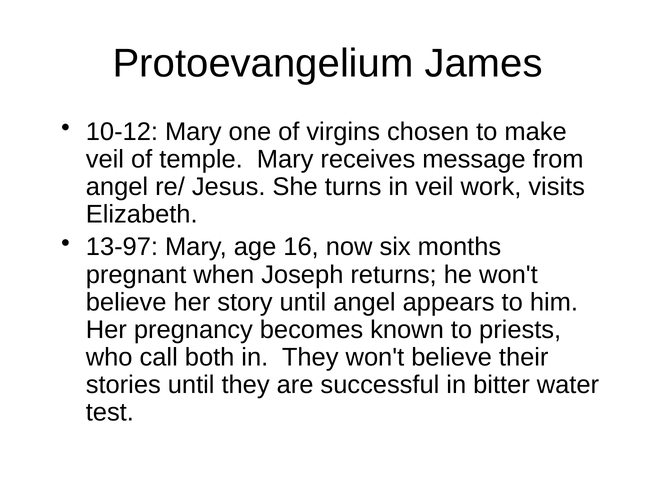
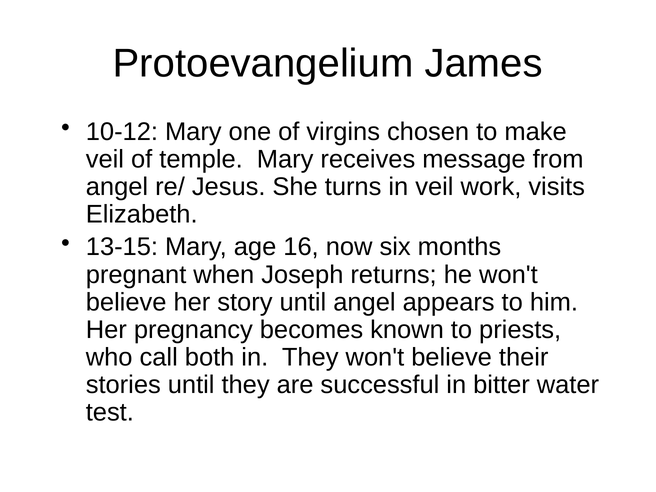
13-97: 13-97 -> 13-15 (122, 247)
